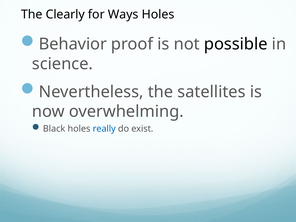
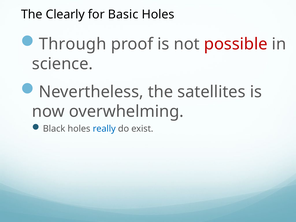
Ways: Ways -> Basic (123, 14)
Behavior: Behavior -> Through (73, 44)
possible colour: black -> red (236, 44)
